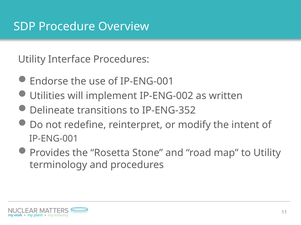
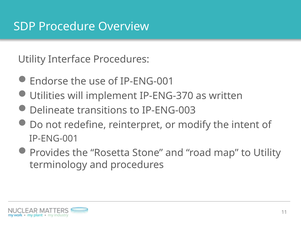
IP-ENG-002: IP-ENG-002 -> IP-ENG-370 (166, 96)
IP-ENG-352: IP-ENG-352 -> IP-ENG-003 (169, 111)
